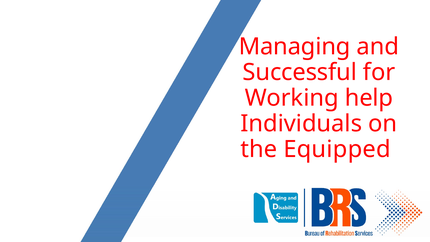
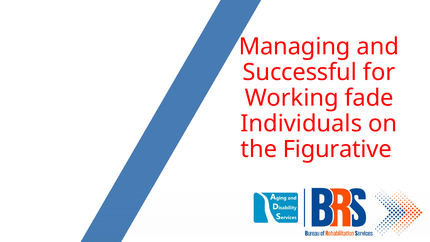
help: help -> fade (369, 98)
Equipped: Equipped -> Figurative (337, 149)
